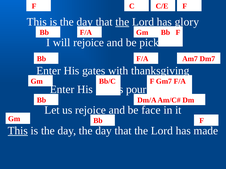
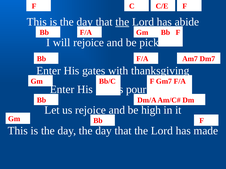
glory: glory -> abide (187, 22)
face: face -> high (151, 110)
This underline: present -> none (18, 131)
